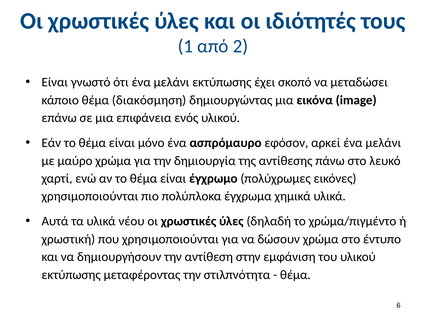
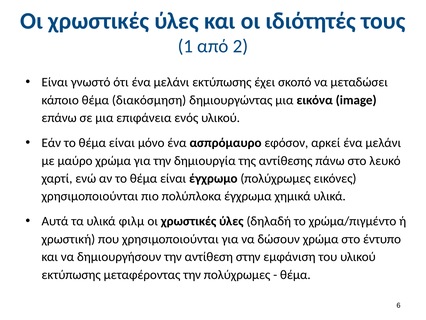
νέου: νέου -> φιλμ (131, 221)
την στιλπνότητα: στιλπνότητα -> πολύχρωμες (237, 274)
